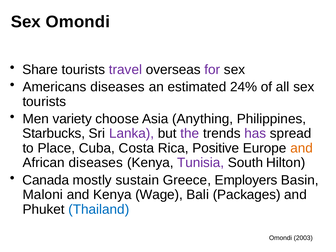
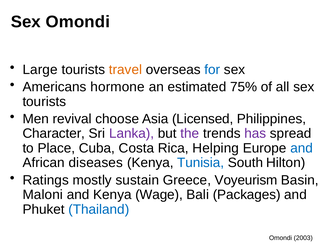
Share: Share -> Large (40, 70)
travel colour: purple -> orange (125, 70)
for colour: purple -> blue (212, 70)
Americans diseases: diseases -> hormone (118, 87)
24%: 24% -> 75% (244, 87)
variety: variety -> revival (72, 119)
Anything: Anything -> Licensed (203, 119)
Starbucks: Starbucks -> Character (54, 134)
Positive: Positive -> Helping (216, 148)
and colour: orange -> blue (302, 148)
Tunisia colour: purple -> blue (201, 163)
Canada: Canada -> Ratings (46, 180)
Employers: Employers -> Voyeurism (246, 180)
